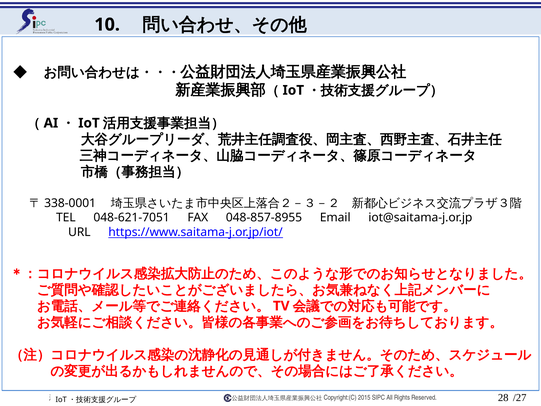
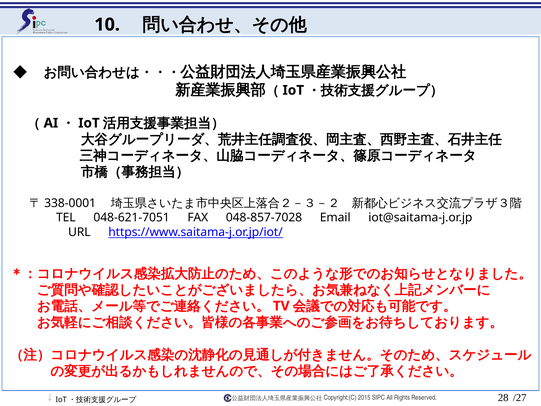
048-857-8955: 048-857-8955 -> 048-857-7028 (264, 218)
